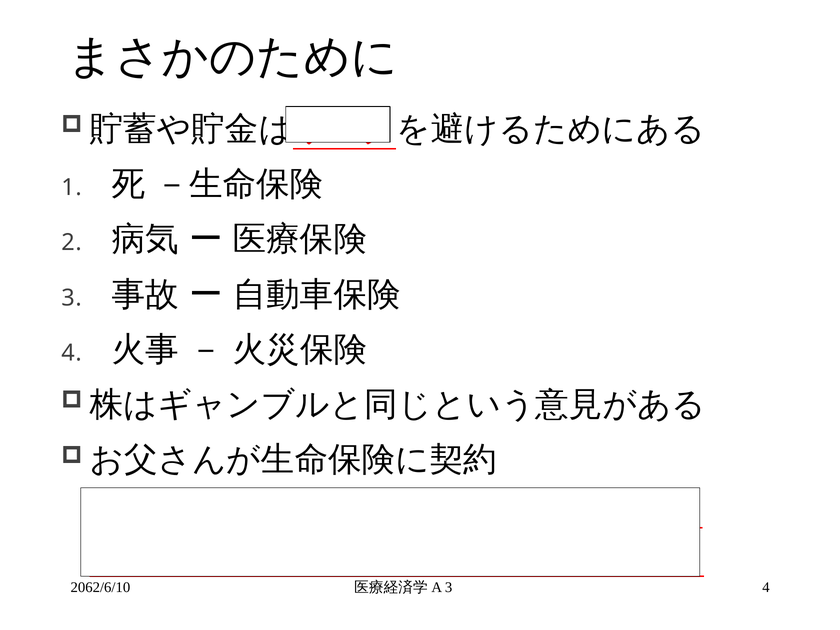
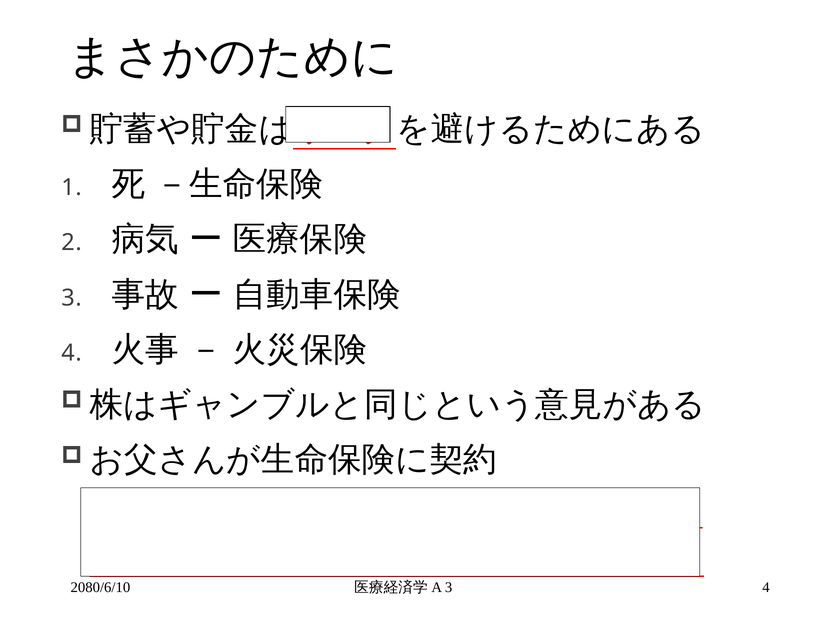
2062/6/10: 2062/6/10 -> 2080/6/10 (100, 588)
